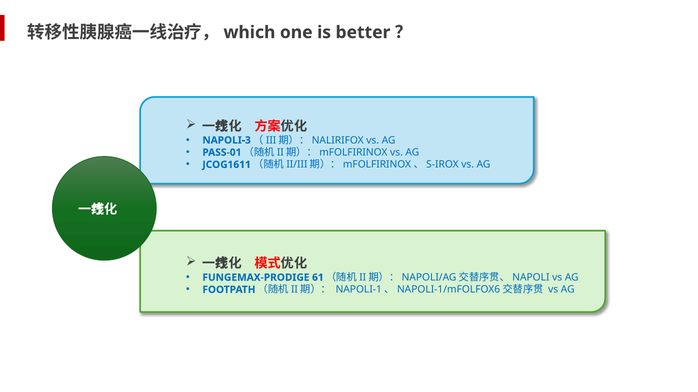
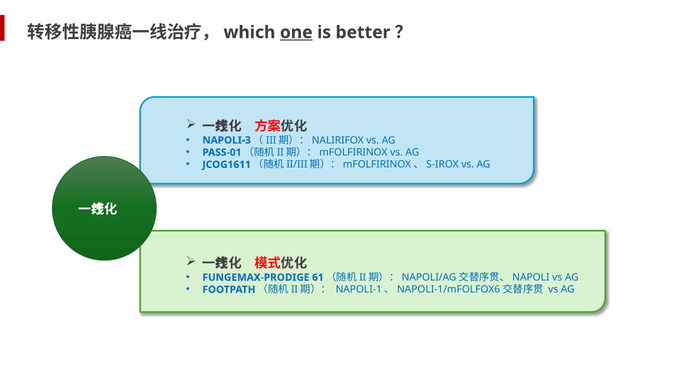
one underline: none -> present (296, 32)
